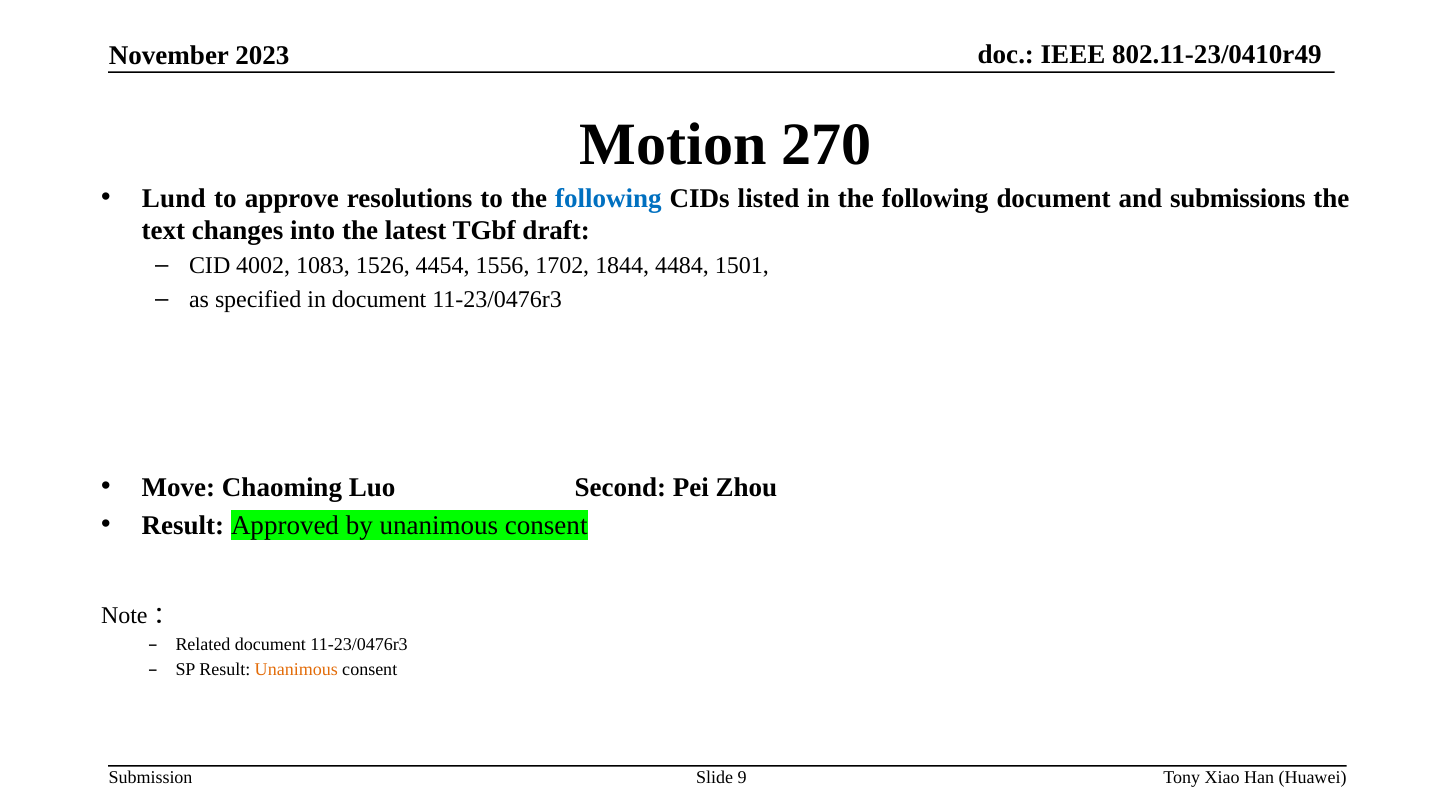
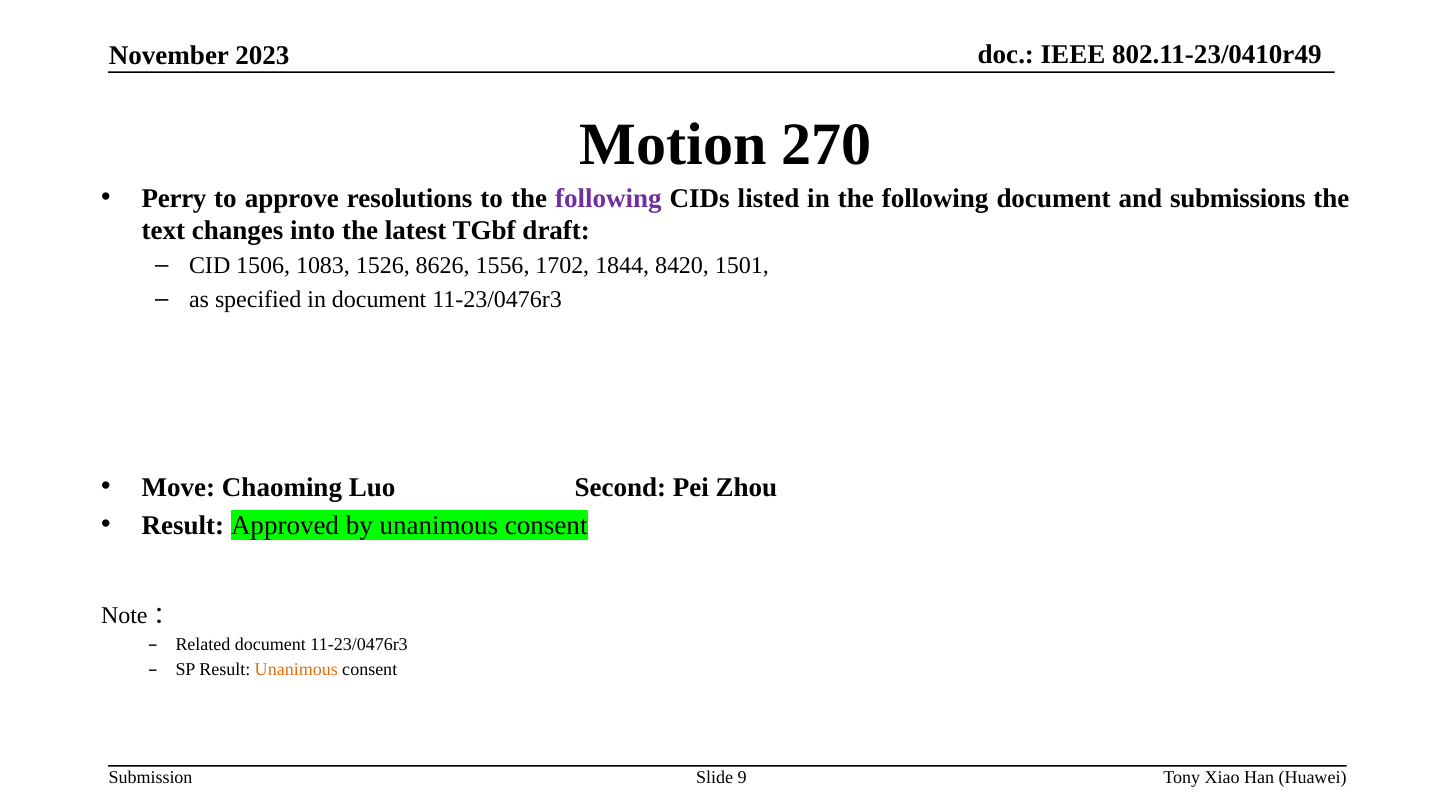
Lund: Lund -> Perry (174, 199)
following colour: blue -> purple (608, 199)
4002: 4002 -> 1506 (263, 266)
4454: 4454 -> 8626 (443, 266)
4484: 4484 -> 8420 (682, 266)
